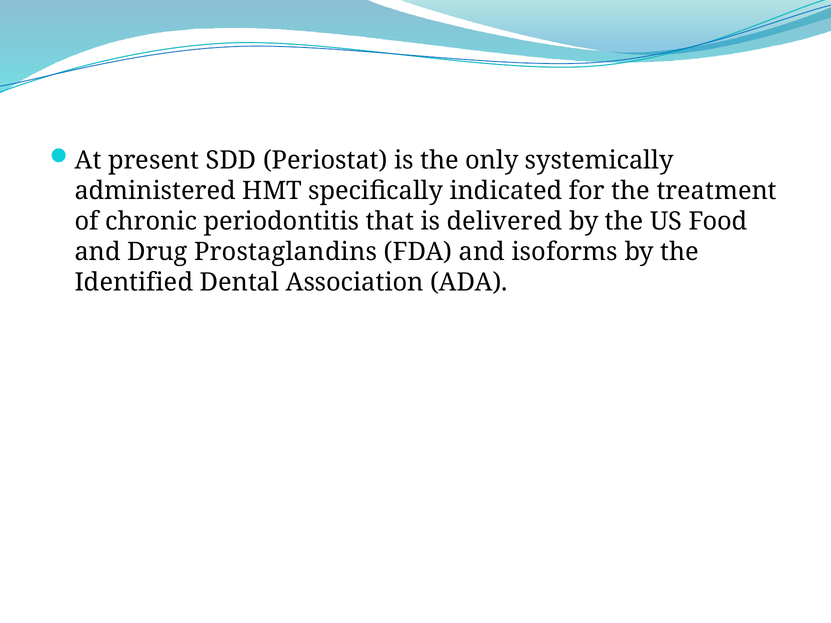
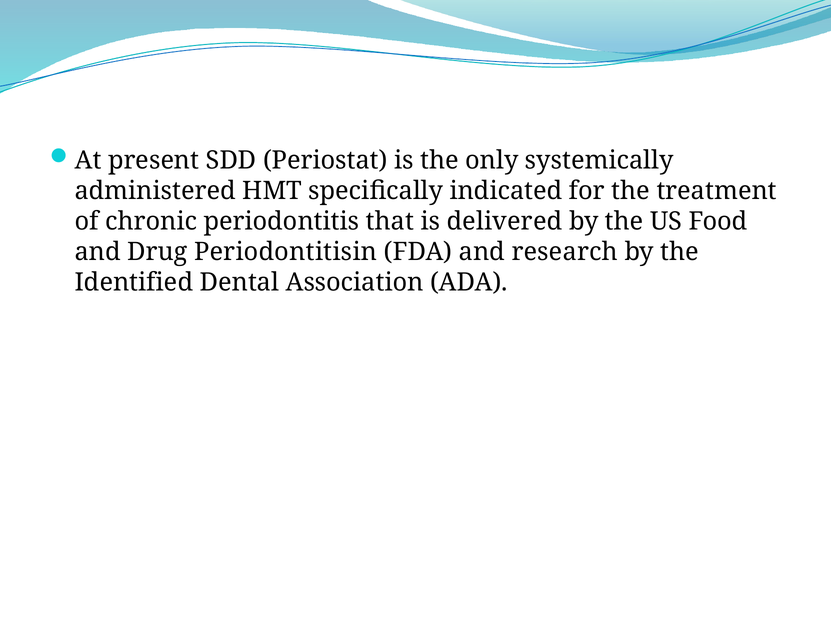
Prostaglandins: Prostaglandins -> Periodontitisin (286, 252)
isoforms: isoforms -> research (565, 252)
